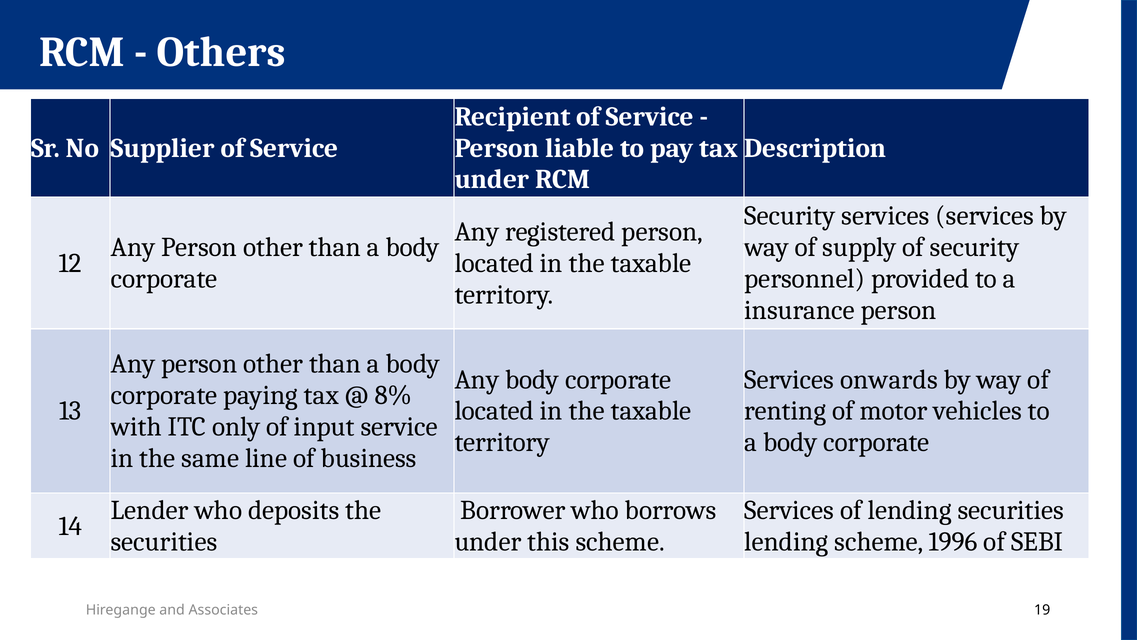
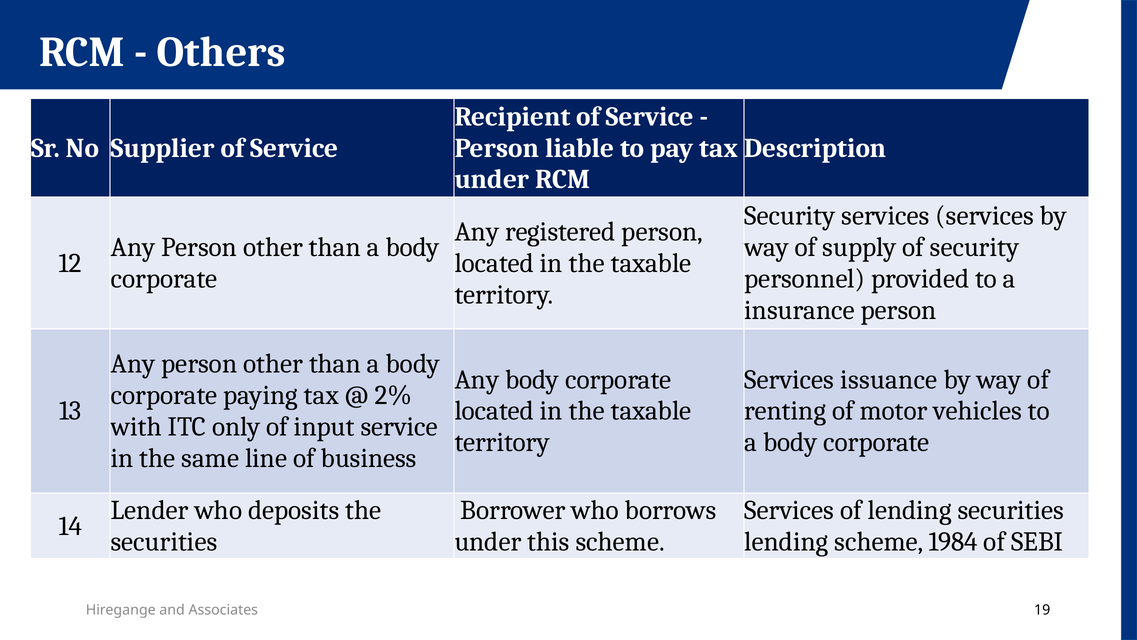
onwards: onwards -> issuance (889, 379)
8%: 8% -> 2% (393, 395)
1996: 1996 -> 1984 (953, 541)
